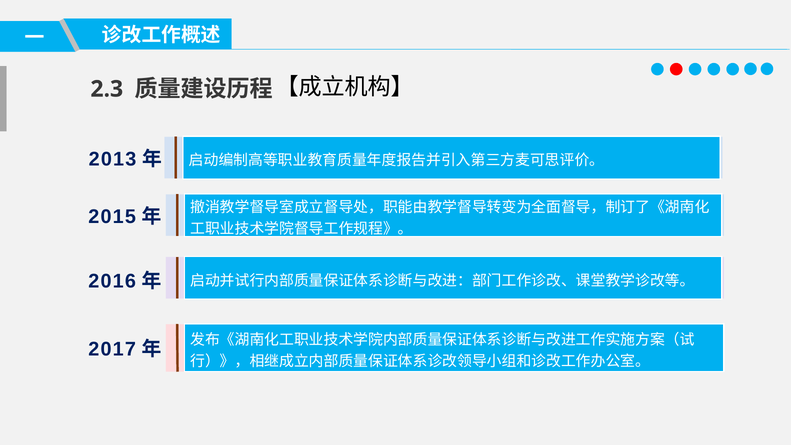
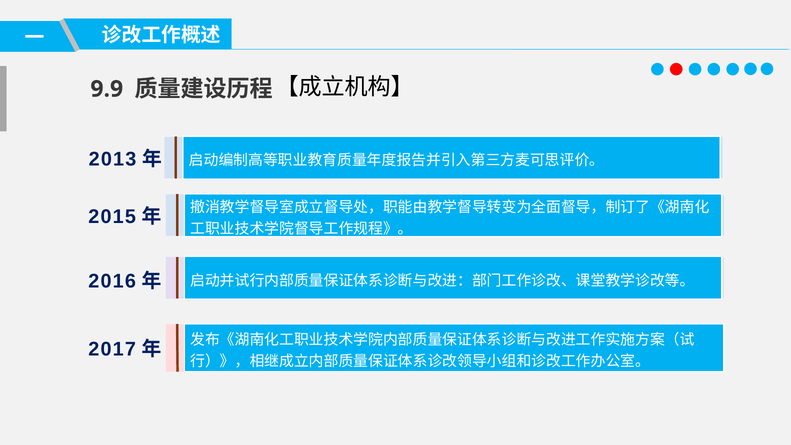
2.3: 2.3 -> 9.9 (107, 89)
